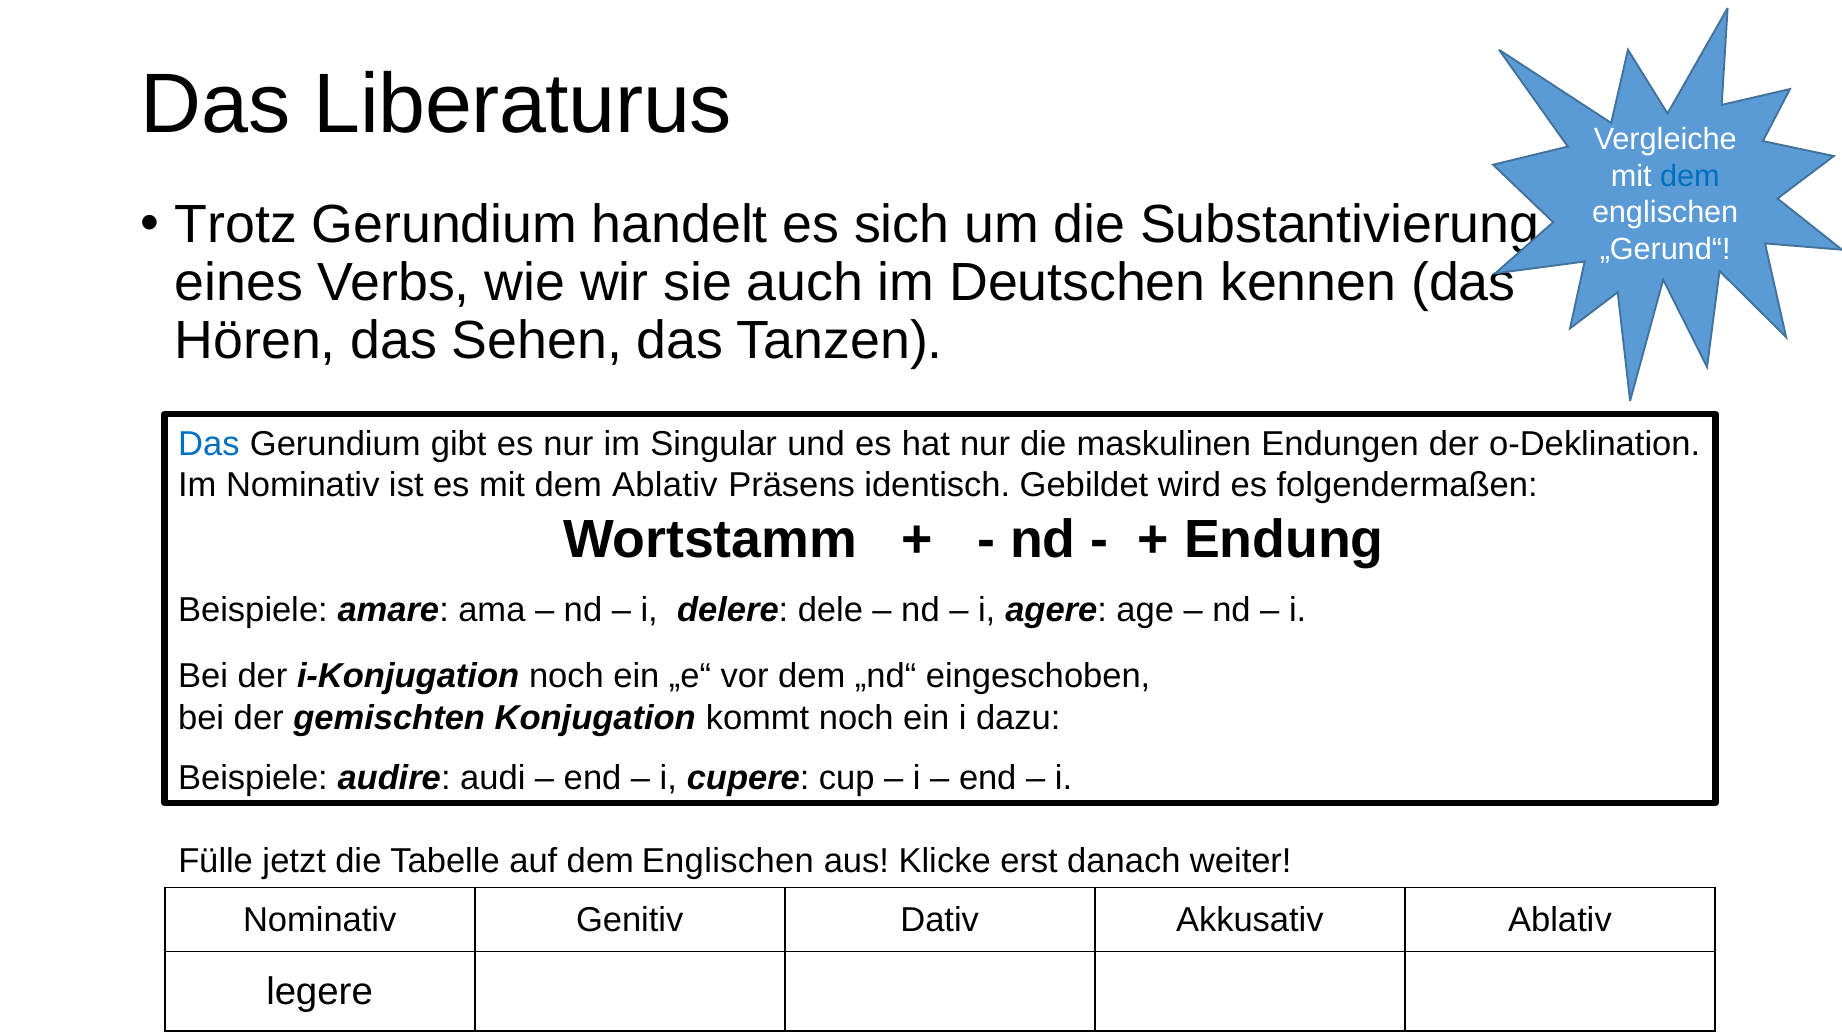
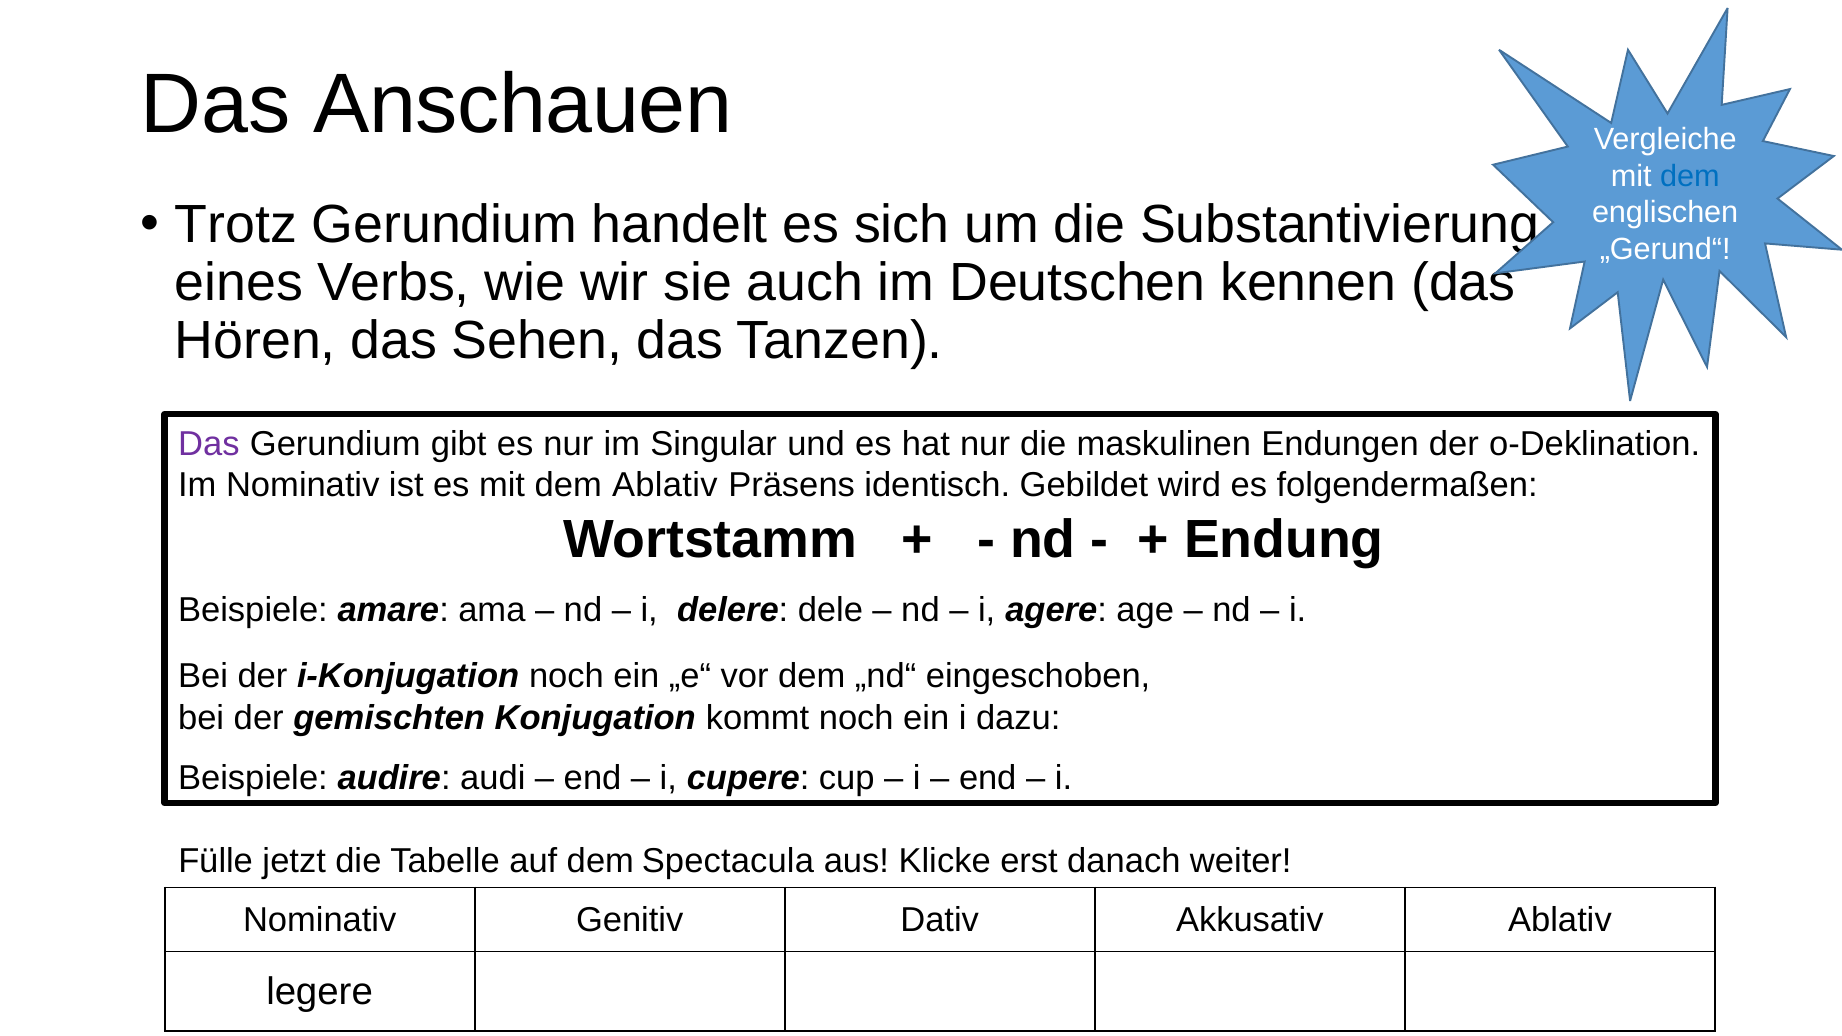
Liberaturus: Liberaturus -> Anschauen (523, 104)
Das colour: blue -> purple (209, 444)
auf dem Englischen: Englischen -> Spectacula (728, 861)
